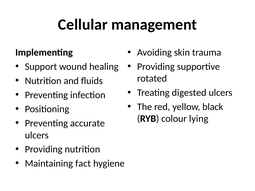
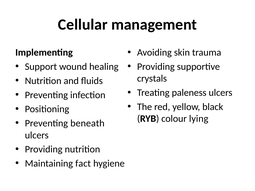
rotated: rotated -> crystals (152, 79)
digested: digested -> paleness (189, 93)
accurate: accurate -> beneath (87, 123)
